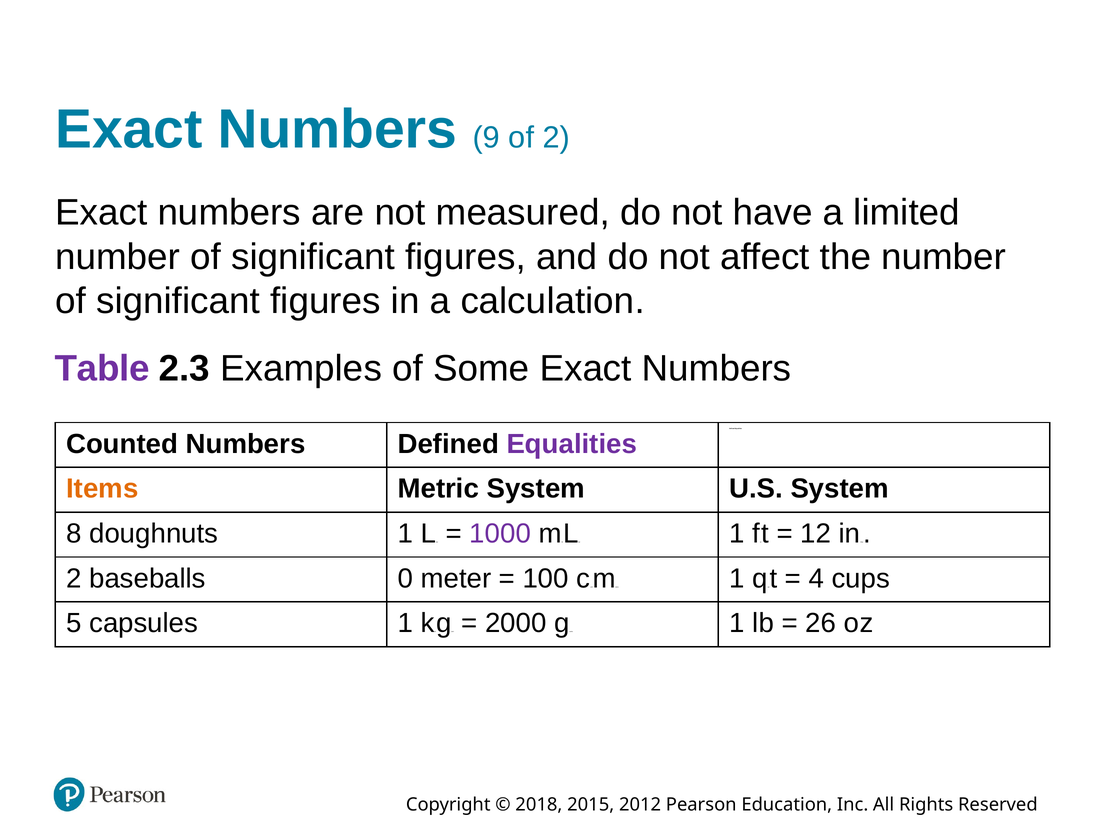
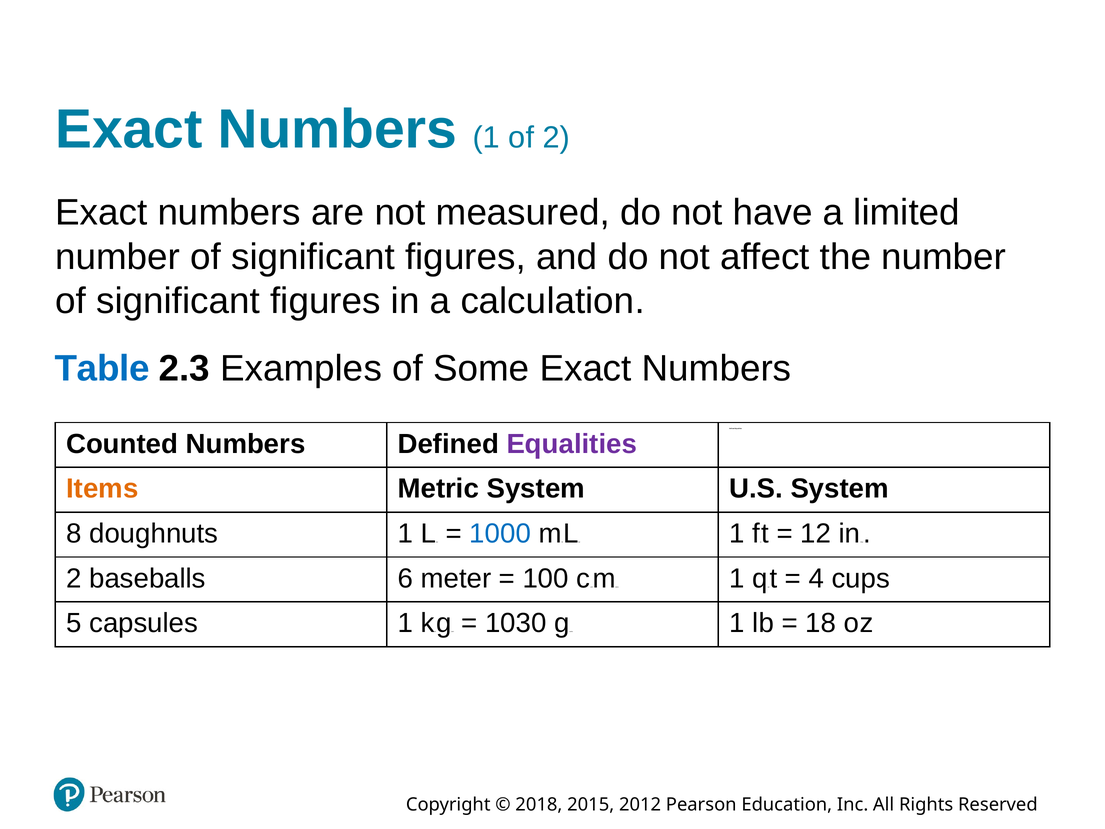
Numbers 9: 9 -> 1 (486, 137)
Table colour: purple -> blue (102, 368)
1000 colour: purple -> blue (500, 534)
0: 0 -> 6 (405, 578)
2000: 2000 -> 1030 (516, 623)
26: 26 -> 18 (821, 623)
